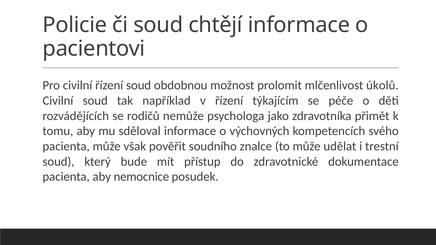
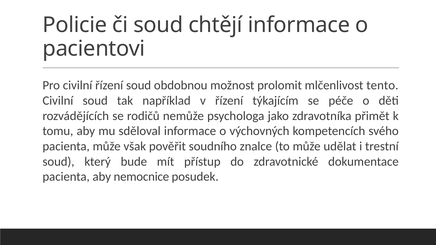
úkolů: úkolů -> tento (382, 86)
